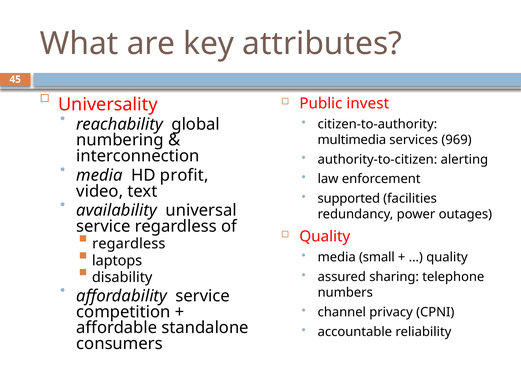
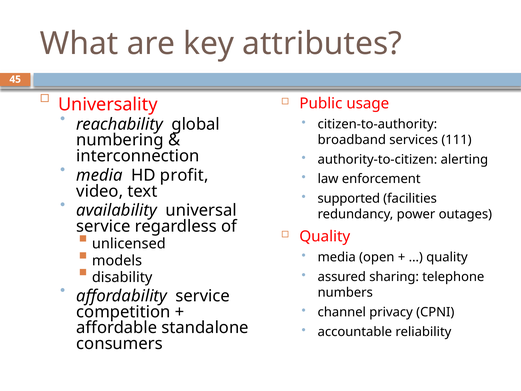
invest: invest -> usage (368, 103)
multimedia: multimedia -> broadband (352, 140)
969: 969 -> 111 (457, 140)
regardless: regardless -> unlicensed (129, 244)
laptops: laptops -> models (117, 261)
small: small -> open (377, 257)
